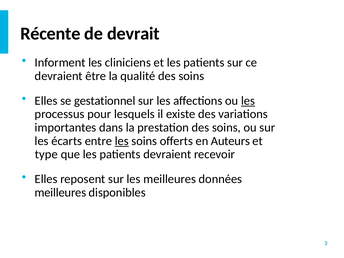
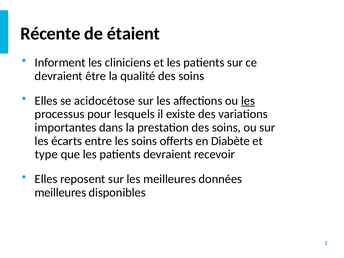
devrait: devrait -> étaient (133, 34)
gestationnel: gestationnel -> acidocétose (105, 101)
les underline: present -> none (122, 141)
Auteurs: Auteurs -> Diabète (230, 141)
